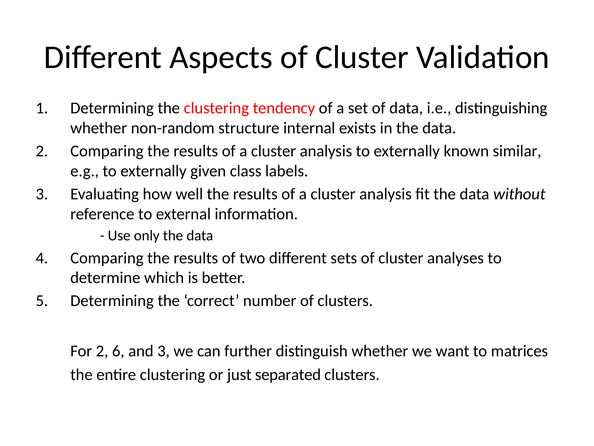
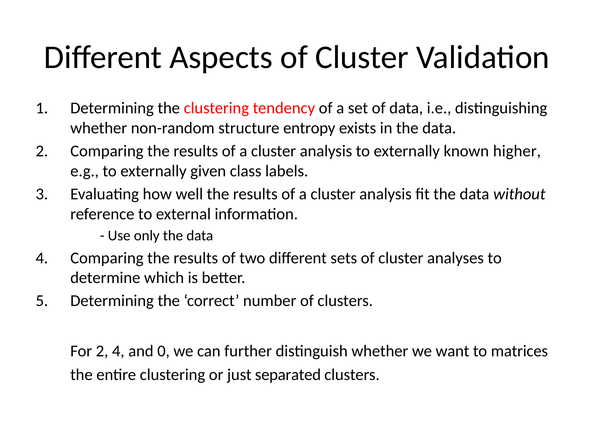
internal: internal -> entropy (309, 128)
similar: similar -> higher (517, 151)
2 6: 6 -> 4 (118, 351)
and 3: 3 -> 0 (164, 351)
